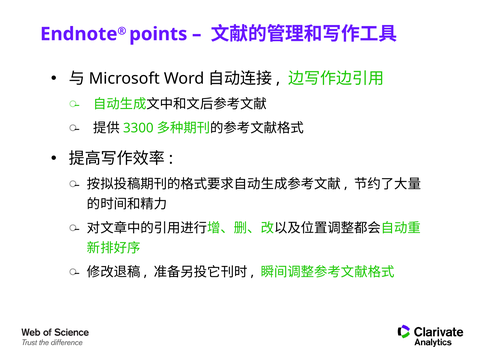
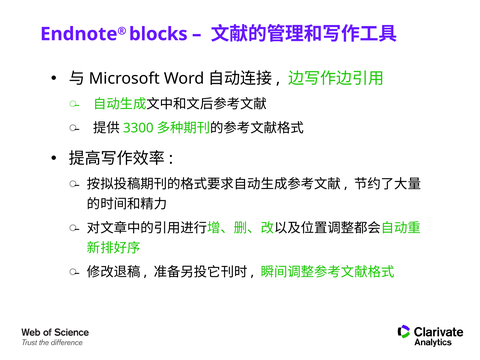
points: points -> blocks (158, 34)
